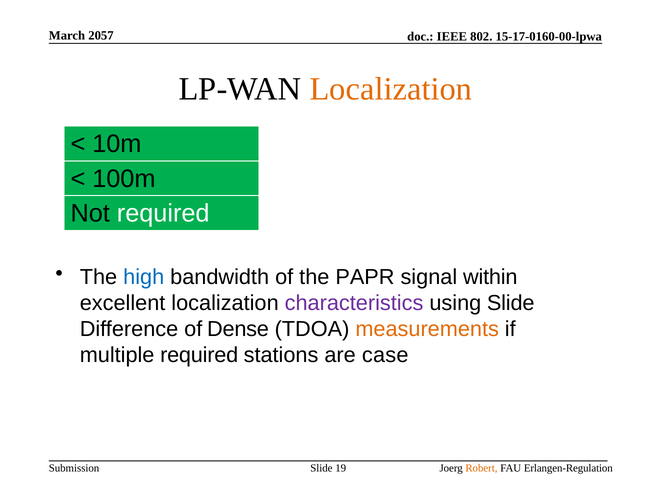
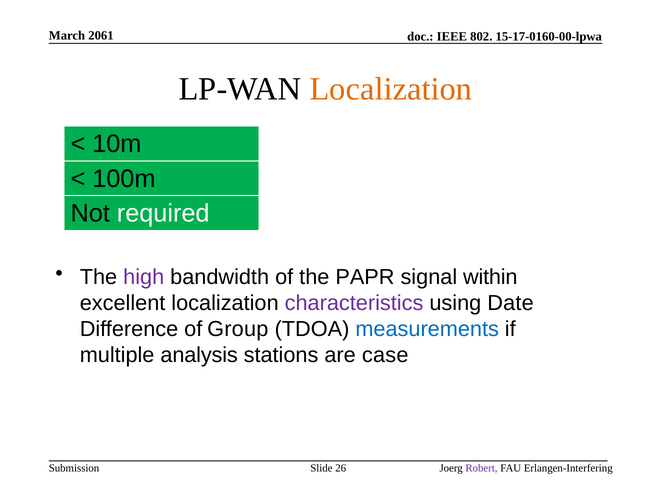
2057: 2057 -> 2061 (101, 36)
high colour: blue -> purple (144, 277)
using Slide: Slide -> Date (511, 303)
Dense: Dense -> Group (238, 329)
measurements colour: orange -> blue (427, 329)
multiple required: required -> analysis (199, 355)
19: 19 -> 26 (341, 468)
Robert colour: orange -> purple (481, 468)
Erlangen-Regulation: Erlangen-Regulation -> Erlangen-Interfering (568, 468)
